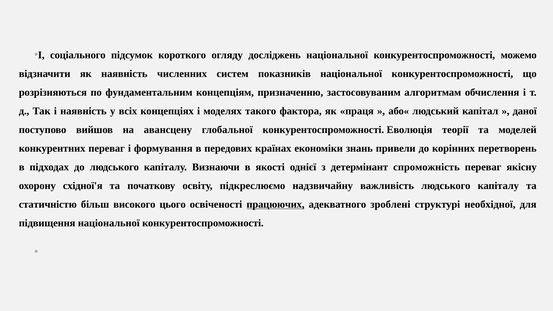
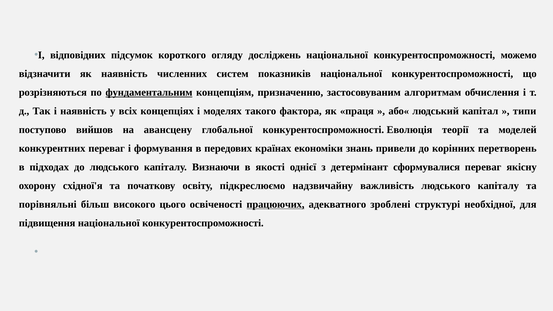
соціального: соціального -> відповідних (78, 55)
фундаментальним underline: none -> present (149, 92)
даної: даної -> типи (525, 111)
спроможність: спроможність -> сформувалися (427, 167)
статичністю: статичністю -> порівняльні (48, 204)
